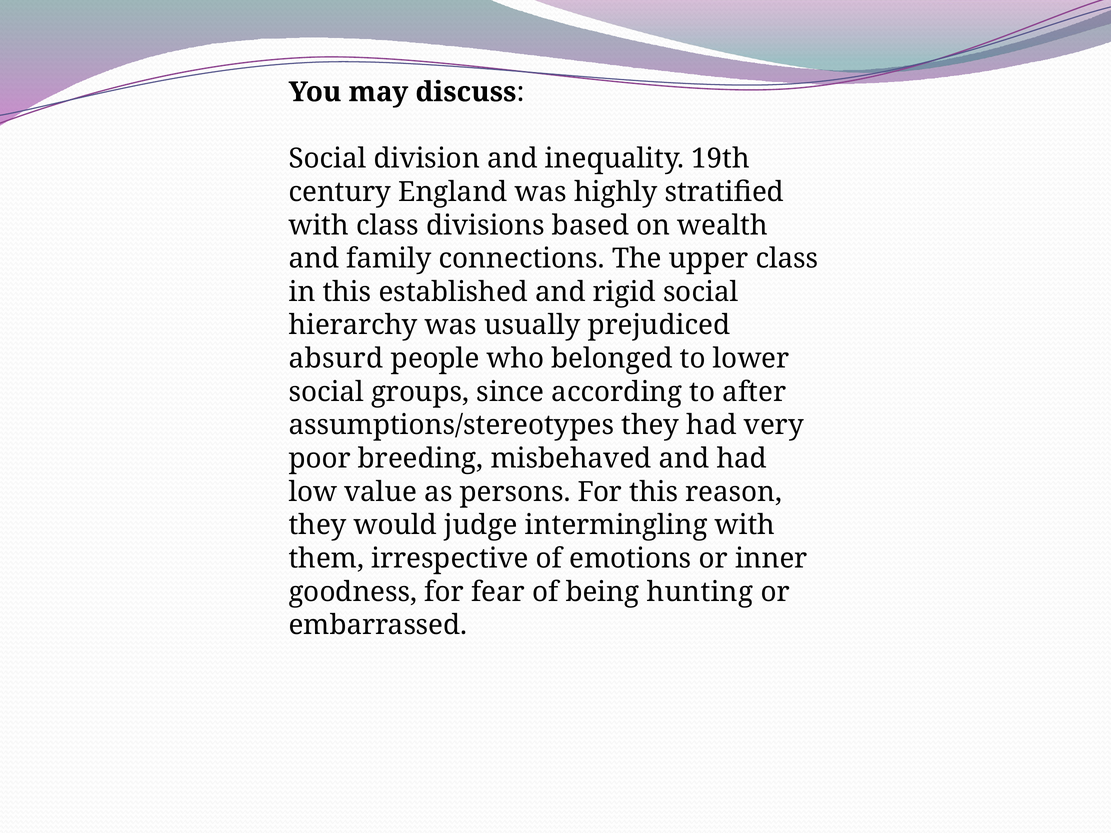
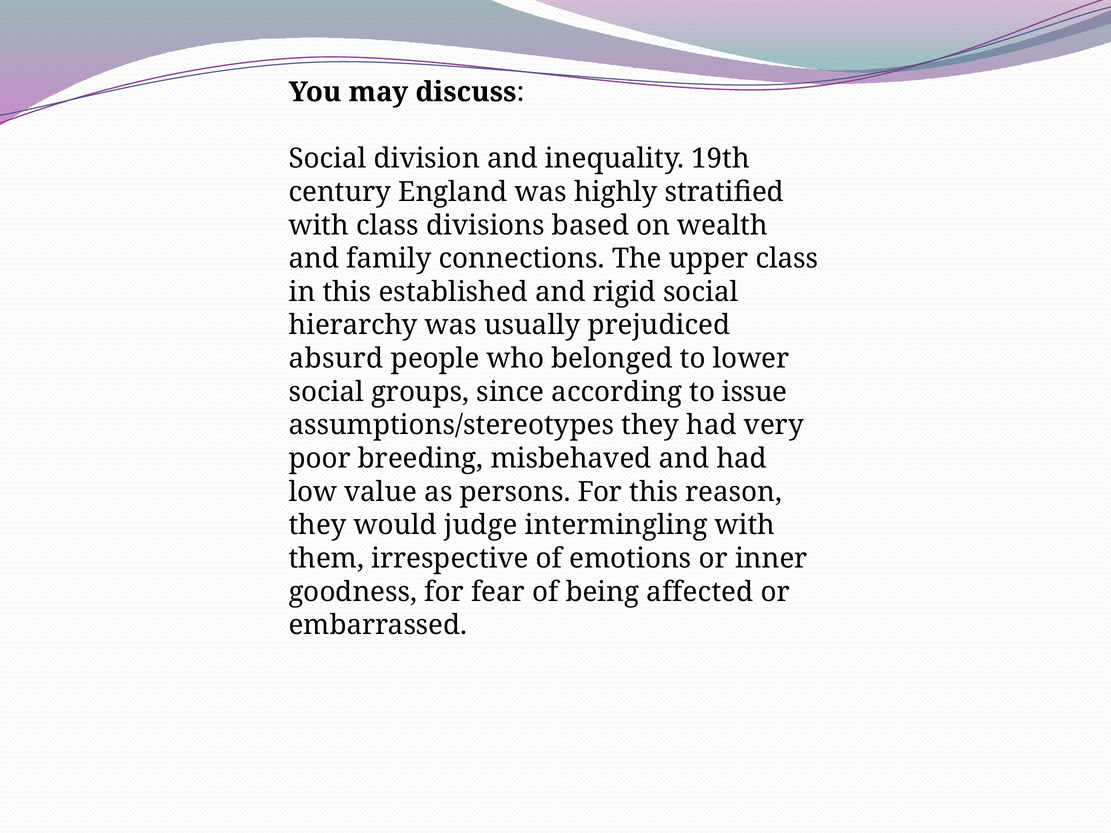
after: after -> issue (755, 392)
hunting: hunting -> affected (700, 592)
